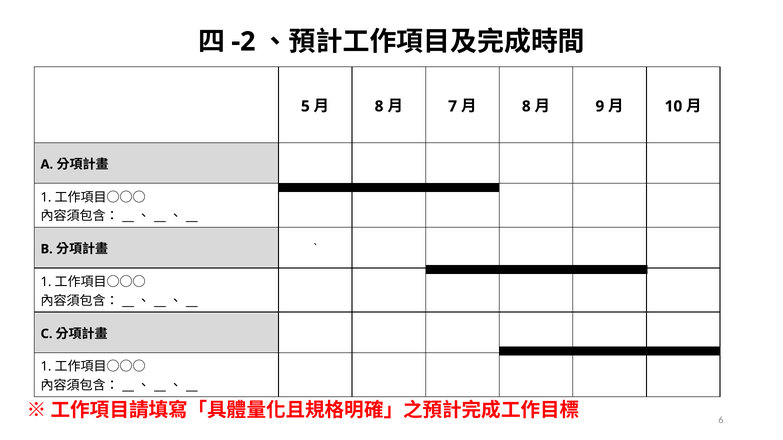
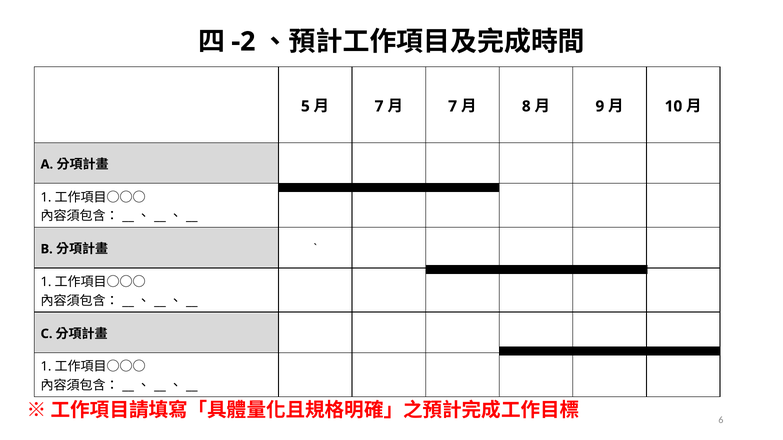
8: 8 -> 7 (379, 106)
